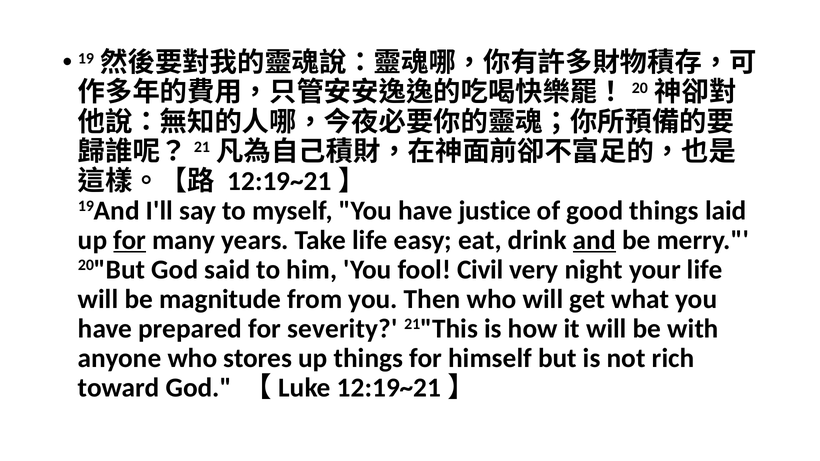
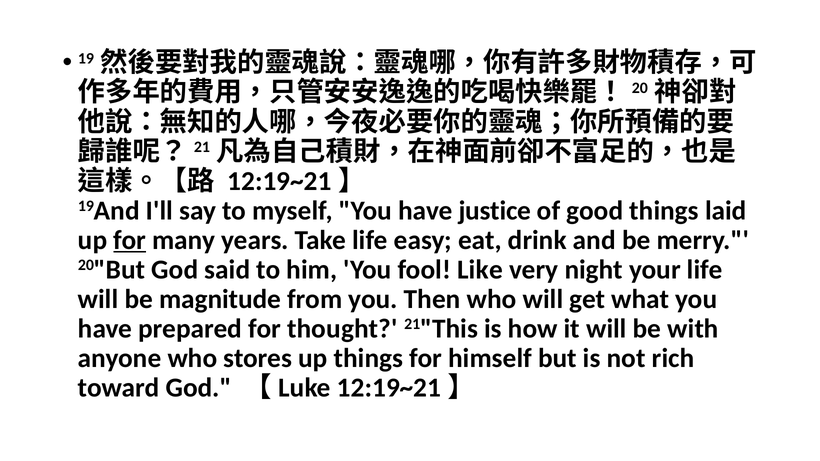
and underline: present -> none (594, 240)
Civil: Civil -> Like (480, 270)
severity: severity -> thought (342, 329)
